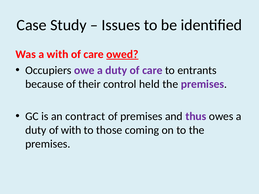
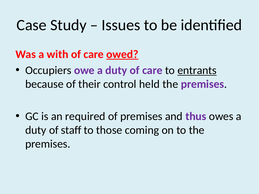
entrants underline: none -> present (197, 70)
contract: contract -> required (85, 117)
of with: with -> staff (71, 130)
